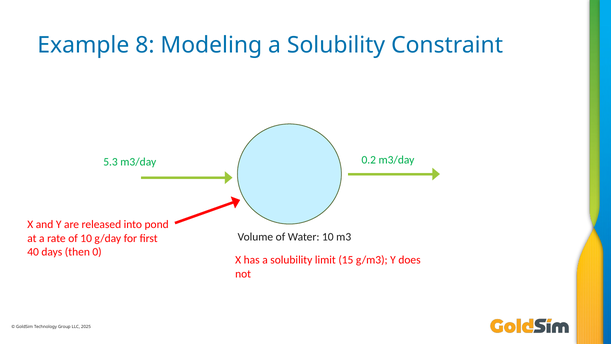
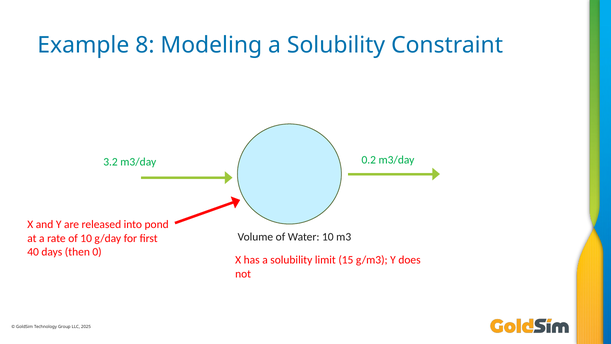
5.3: 5.3 -> 3.2 (111, 162)
